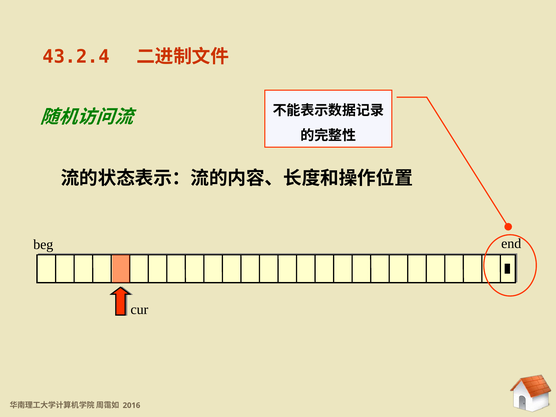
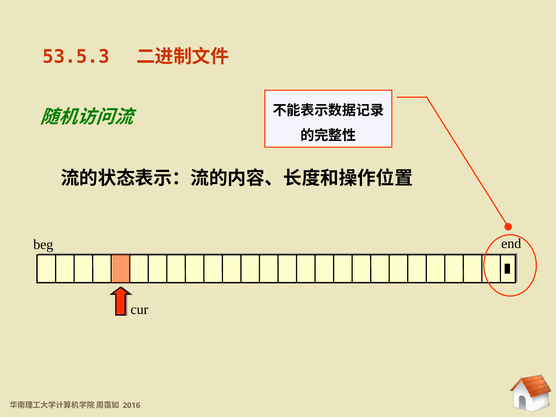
43.2.4: 43.2.4 -> 53.5.3 (76, 57)
